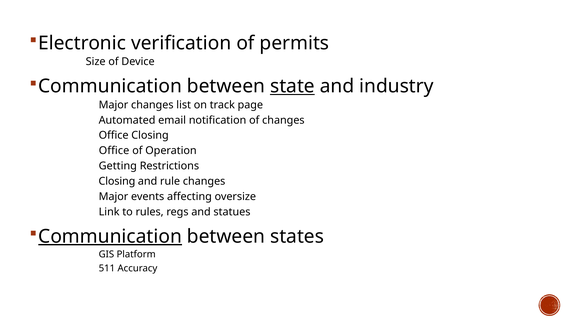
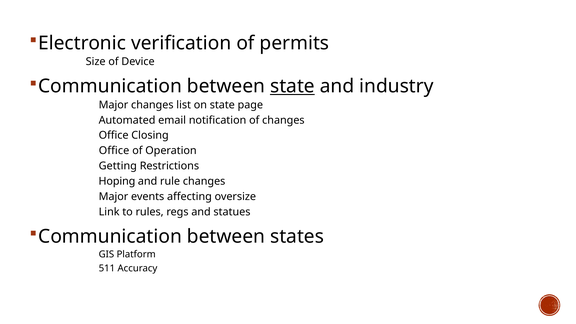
on track: track -> state (222, 105)
Closing: Closing -> Hoping (117, 181)
Communication underline: present -> none (110, 236)
